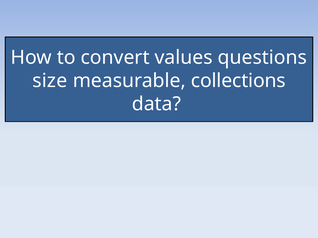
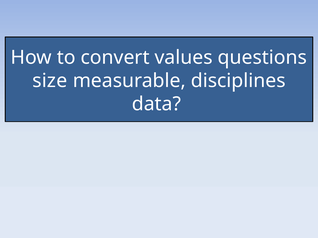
collections: collections -> disciplines (238, 81)
